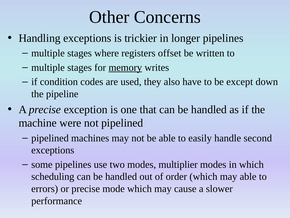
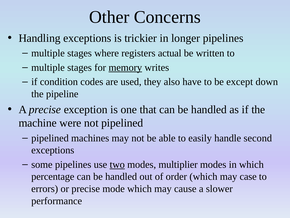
offset: offset -> actual (170, 53)
two underline: none -> present (117, 164)
scheduling: scheduling -> percentage (53, 176)
may able: able -> case (248, 176)
